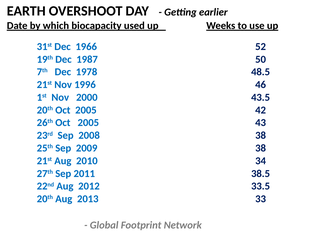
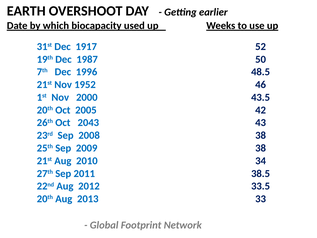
1966: 1966 -> 1917 (86, 47)
1978: 1978 -> 1996 (87, 72)
1996: 1996 -> 1952 (85, 85)
26th Oct 2005: 2005 -> 2043 (88, 123)
